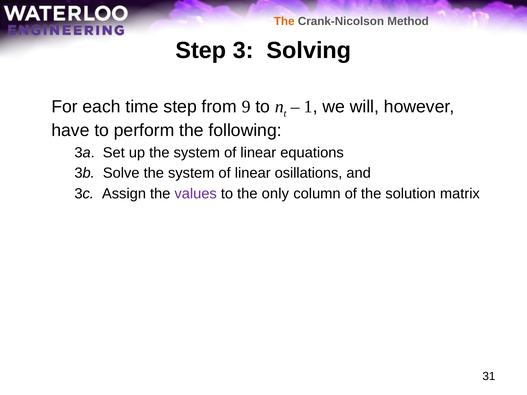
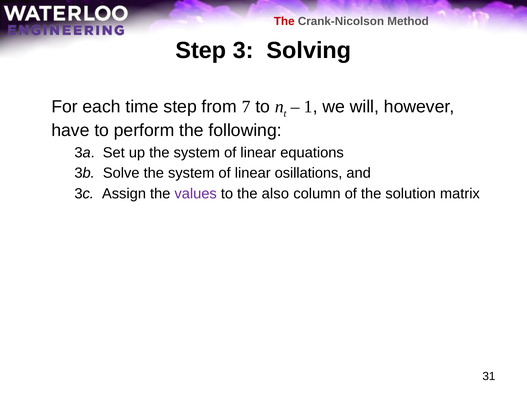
The colour: orange -> red (284, 21)
9: 9 -> 7 (246, 107)
only: only -> also (275, 194)
